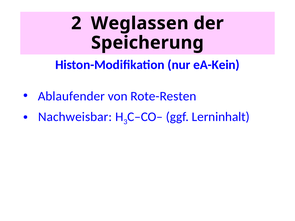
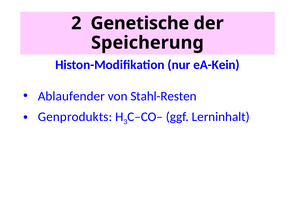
Weglassen: Weglassen -> Genetische (140, 23)
Rote-Resten: Rote-Resten -> Stahl-Resten (163, 96)
Nachweisbar: Nachweisbar -> Genprodukts (75, 117)
